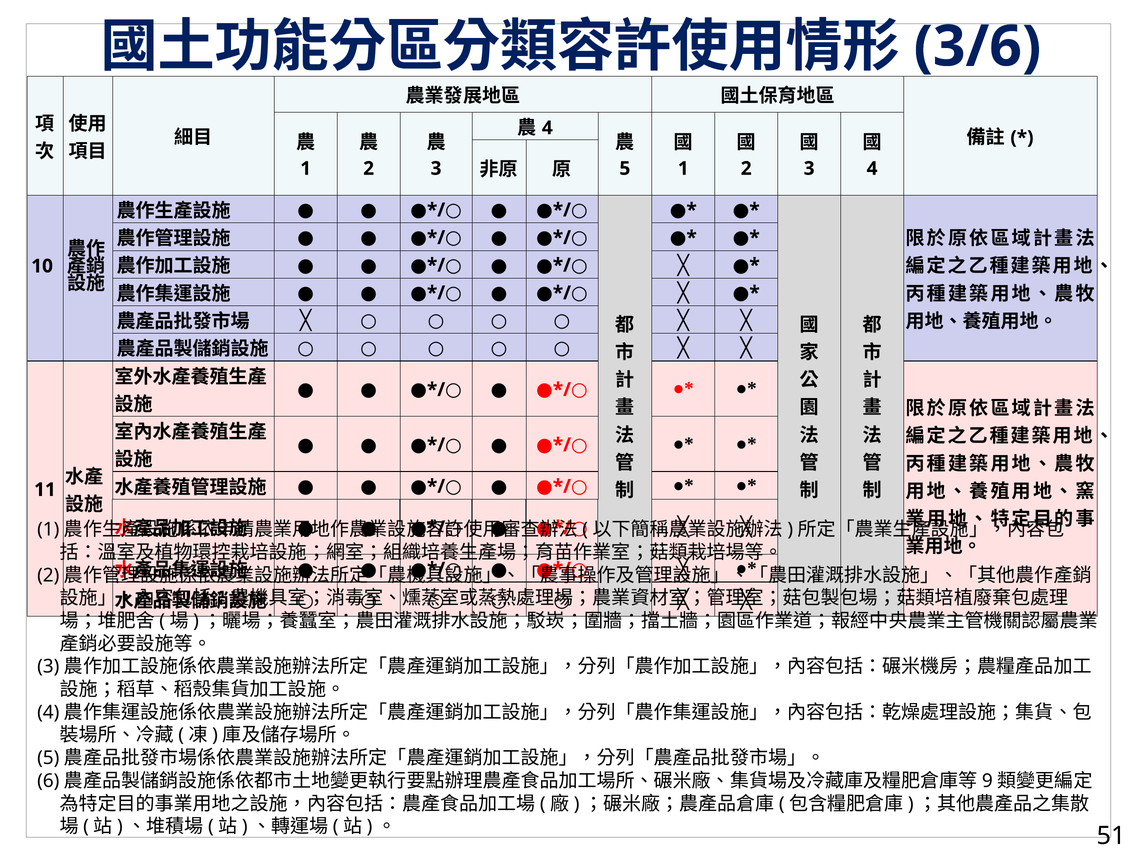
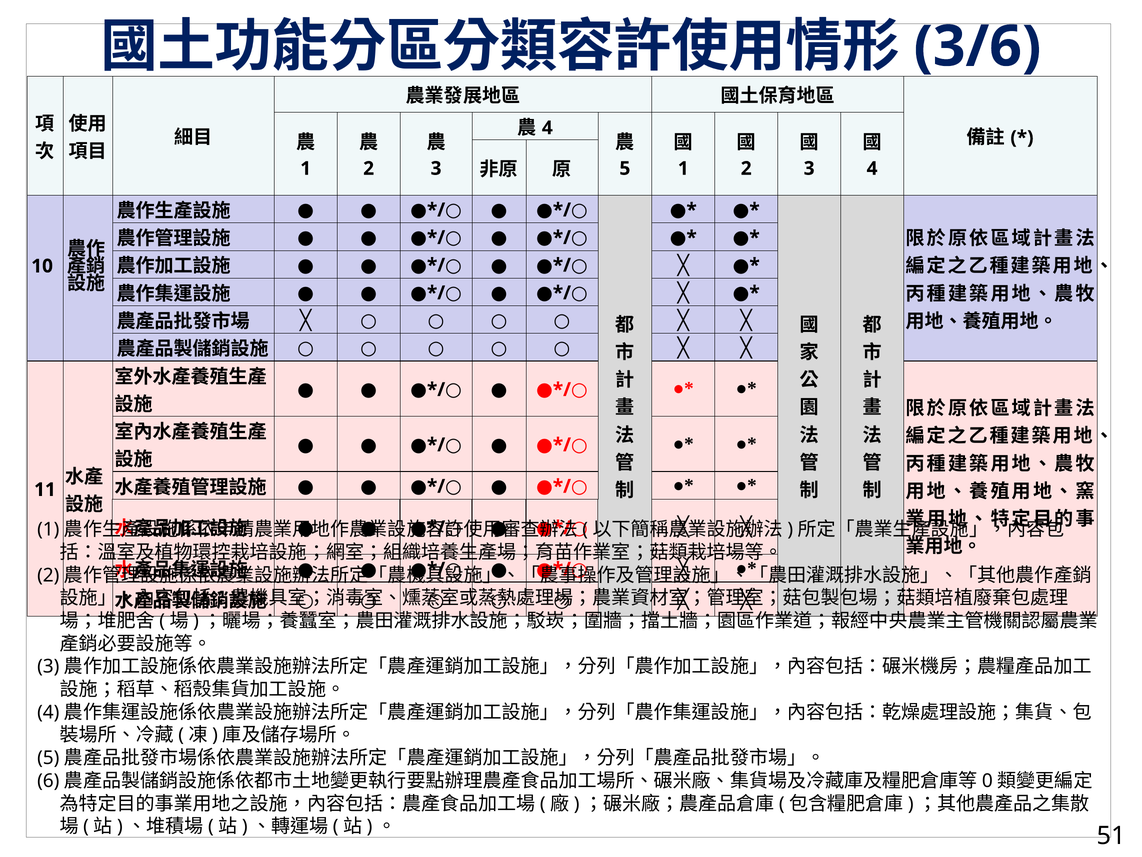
9: 9 -> 0 (987, 780)
